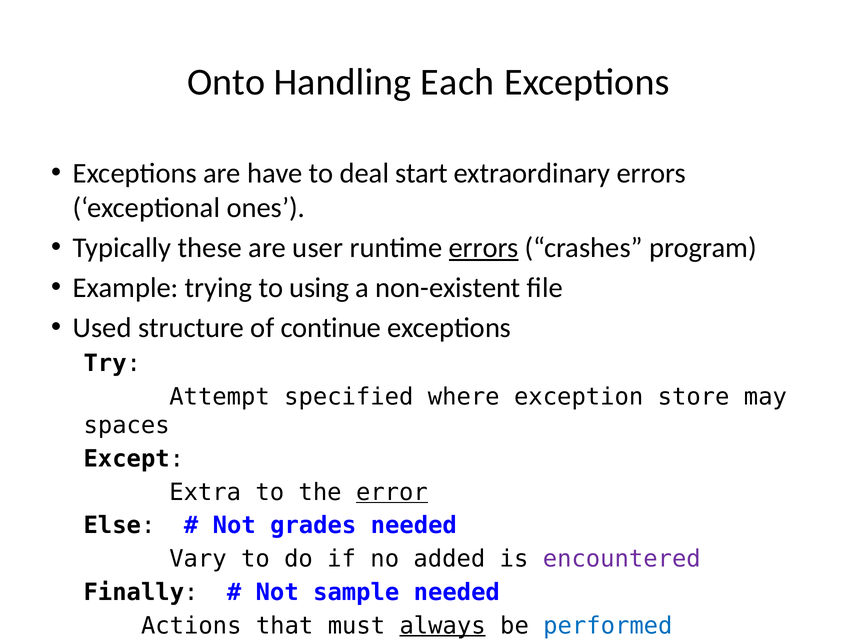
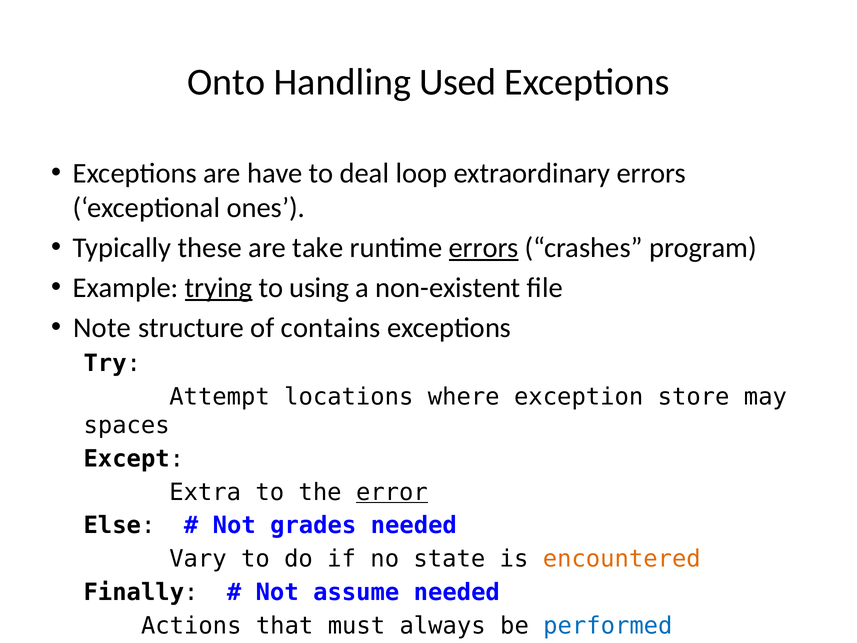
Each: Each -> Used (458, 82)
start: start -> loop (421, 173)
user: user -> take (318, 248)
trying underline: none -> present (219, 288)
Used: Used -> Note (102, 328)
continue: continue -> contains (331, 328)
specified: specified -> locations (349, 397)
added: added -> state (449, 559)
encountered colour: purple -> orange (622, 559)
sample: sample -> assume (356, 592)
always underline: present -> none (443, 625)
